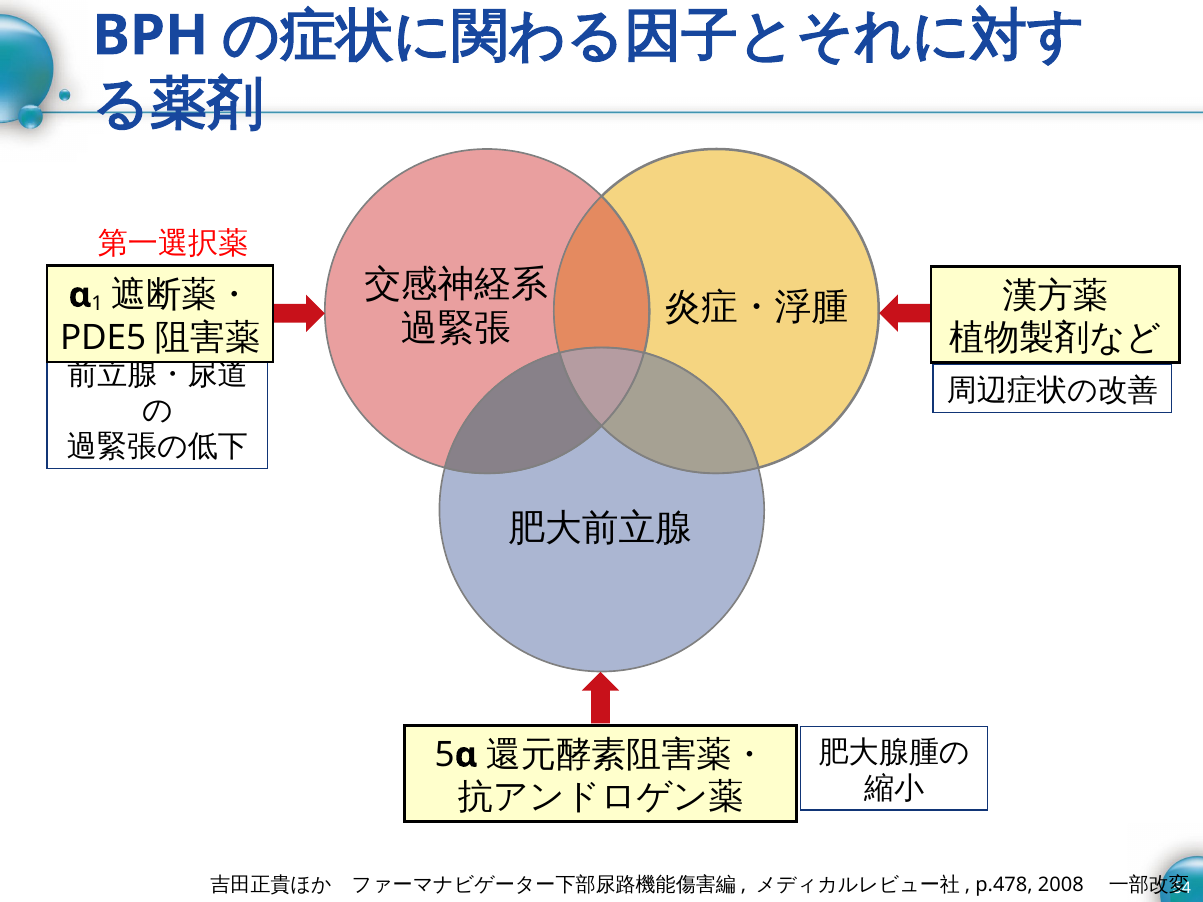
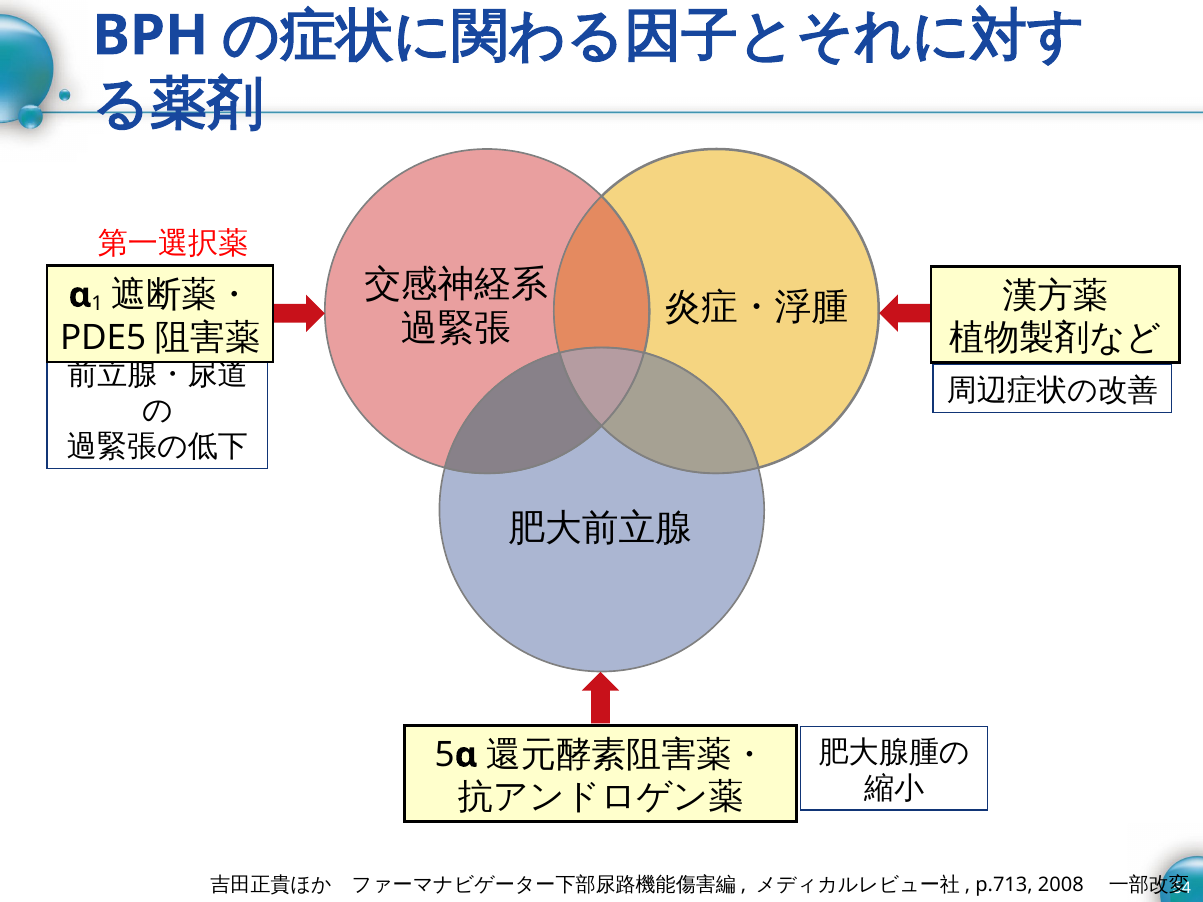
p.478: p.478 -> p.713 (1004, 885)
